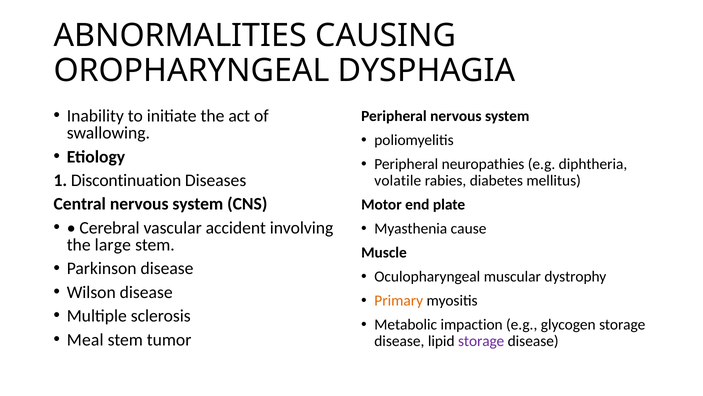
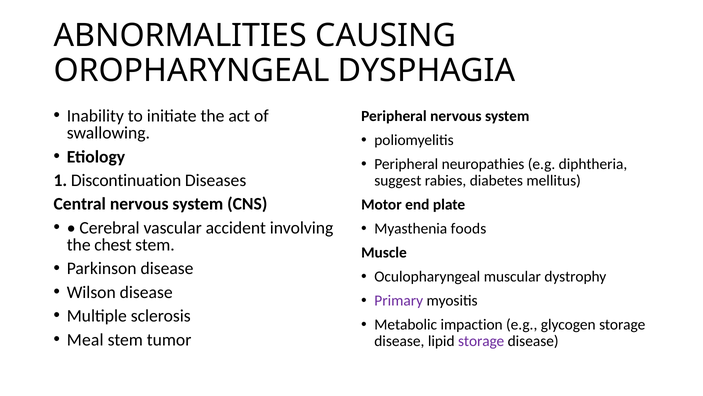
volatile: volatile -> suggest (398, 181)
cause: cause -> foods (469, 228)
large: large -> chest (113, 245)
Primary colour: orange -> purple (399, 300)
